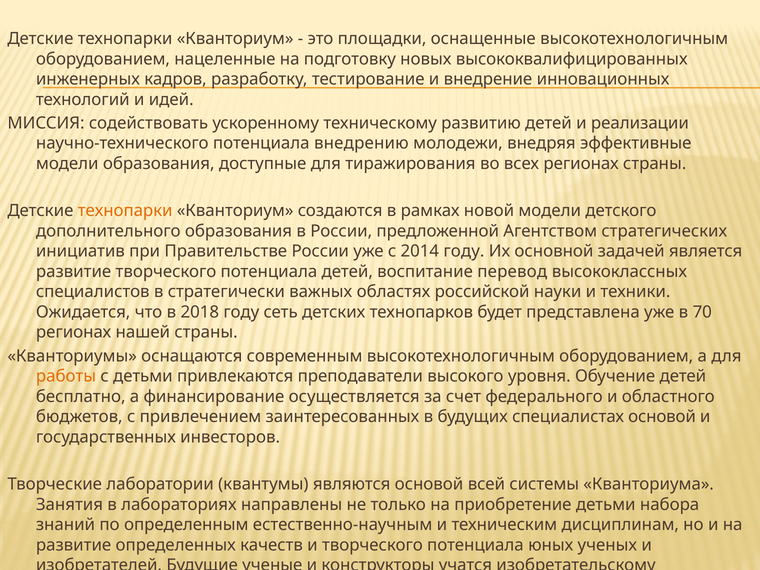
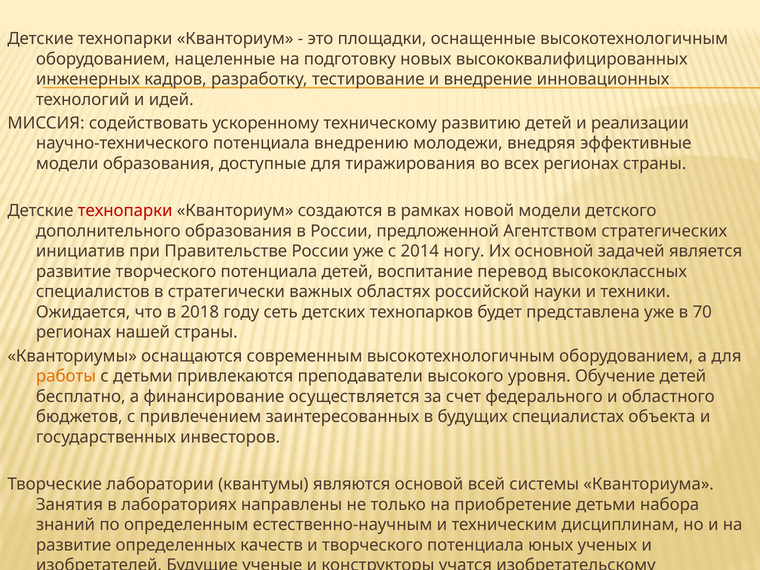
технопарки colour: orange -> red (125, 211)
2014 году: году -> ногу (464, 251)
специалистах основой: основой -> объекта (662, 417)
